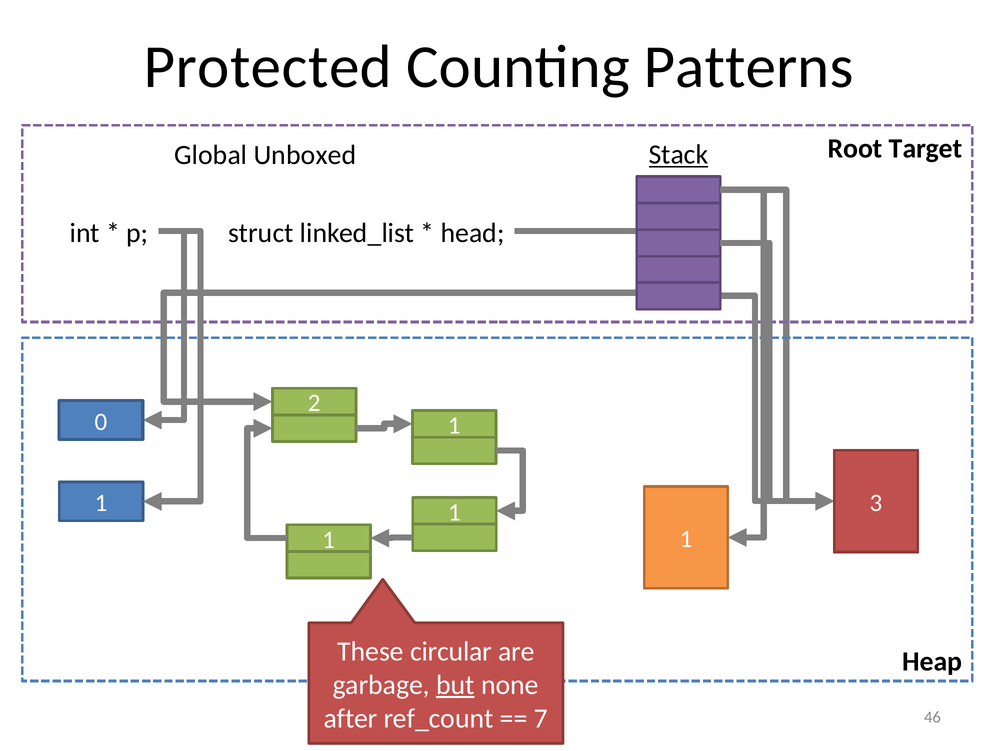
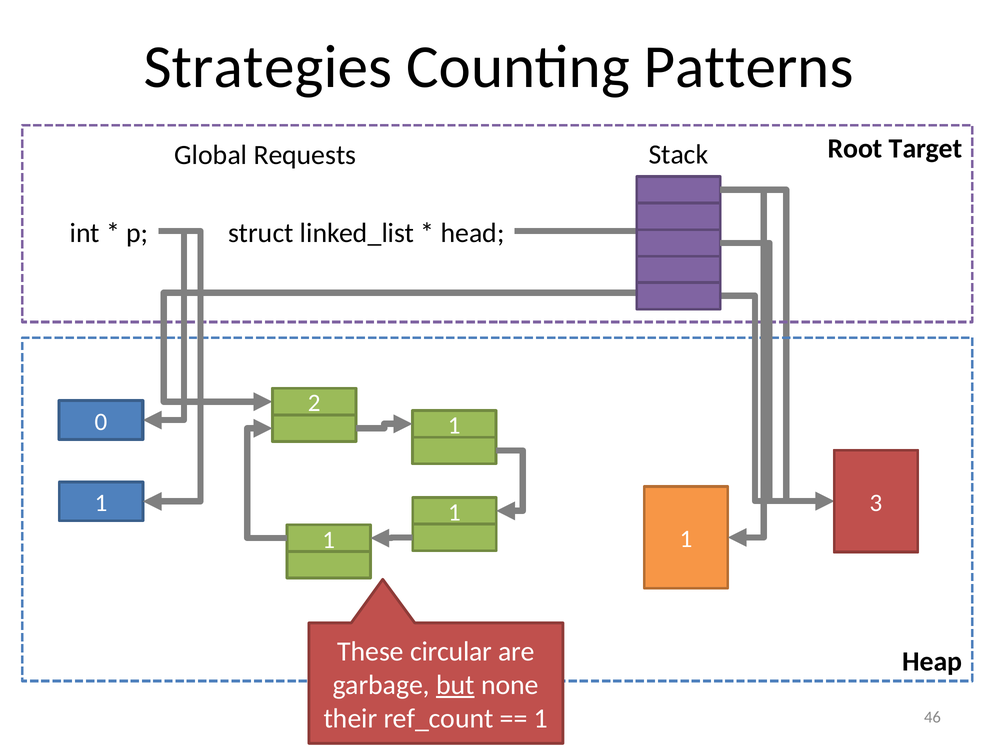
Protected: Protected -> Strategies (268, 67)
Stack underline: present -> none (679, 155)
Unboxed: Unboxed -> Requests (305, 155)
after: after -> their (351, 718)
7: 7 -> 1 (541, 718)
